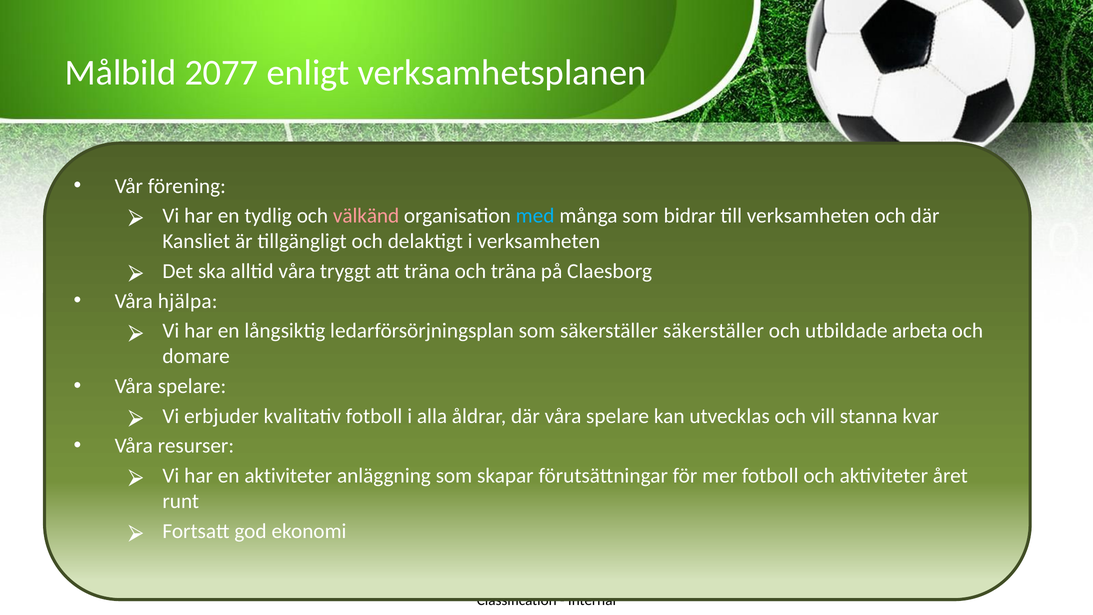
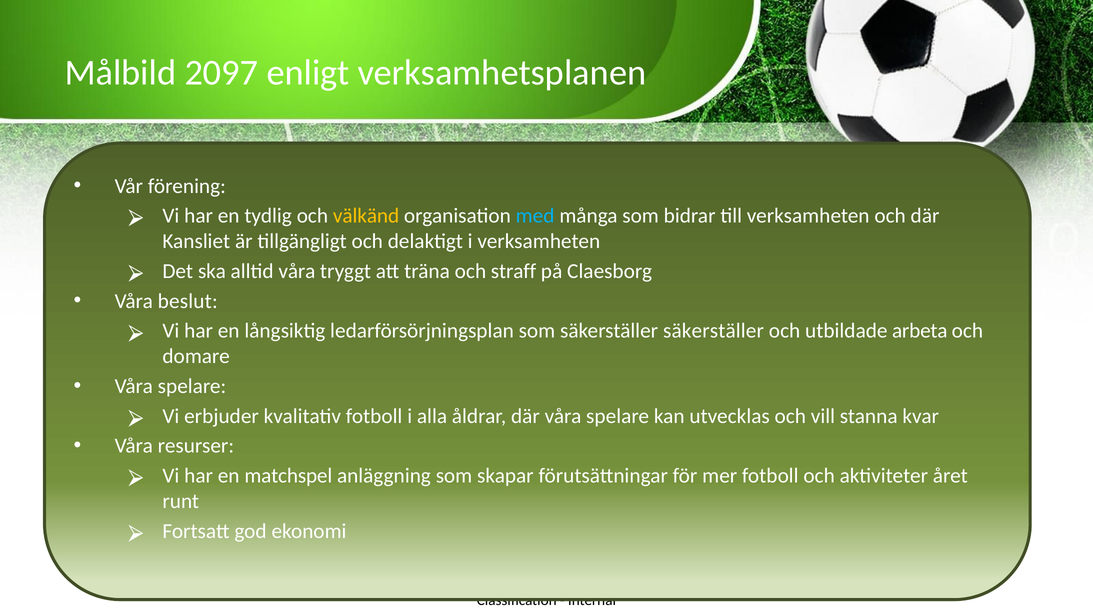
2077: 2077 -> 2097 (221, 73)
välkänd colour: pink -> yellow (366, 216)
och träna: träna -> straff (514, 271)
hjälpa: hjälpa -> beslut (188, 301)
en aktiviteter: aktiviteter -> matchspel (288, 476)
